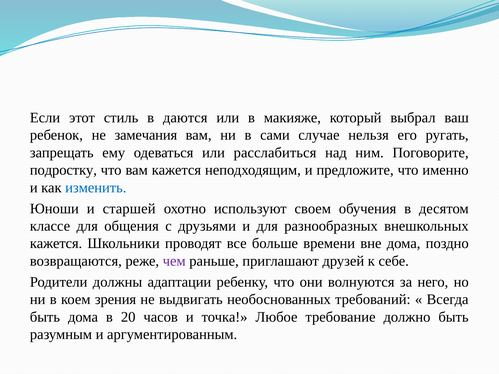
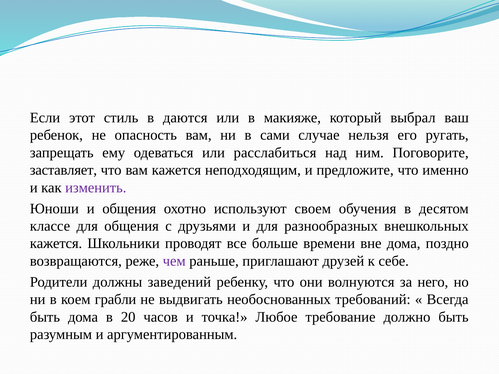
замечания: замечания -> опасность (146, 135)
подростку: подростку -> заставляет (63, 170)
изменить colour: blue -> purple (96, 188)
и старшей: старшей -> общения (129, 209)
адаптации: адаптации -> заведений (179, 282)
зрения: зрения -> грабли (116, 300)
